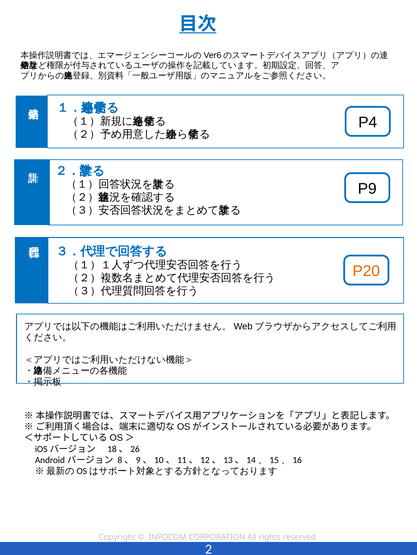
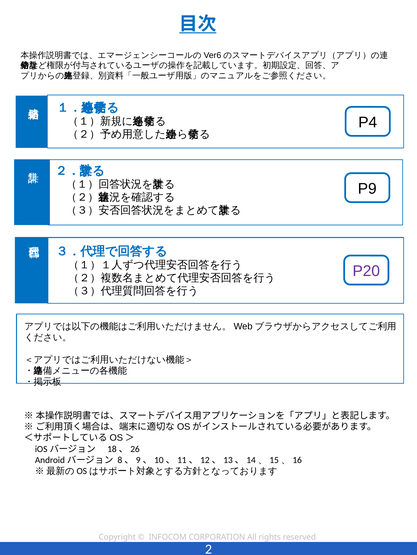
P20 colour: orange -> purple (366, 272)
